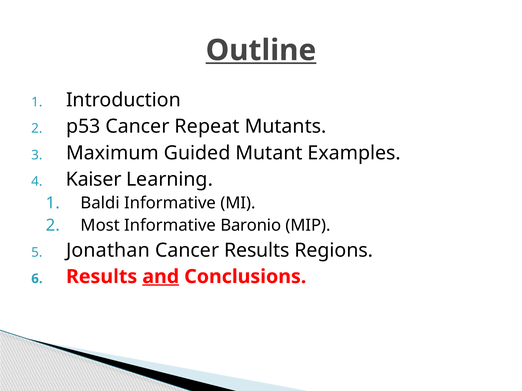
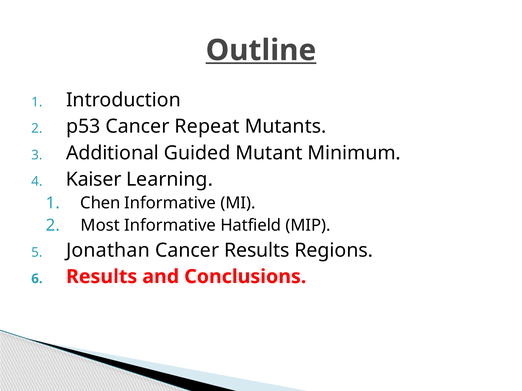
Maximum: Maximum -> Additional (112, 153)
Examples: Examples -> Minimum (354, 153)
Baldi: Baldi -> Chen (100, 203)
Baronio: Baronio -> Hatfield (251, 226)
and underline: present -> none (161, 277)
